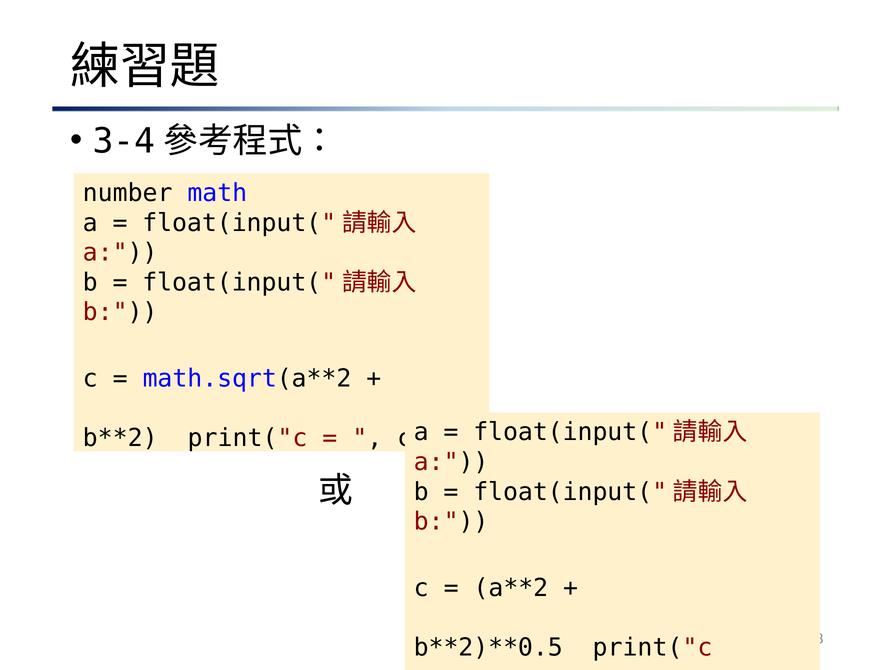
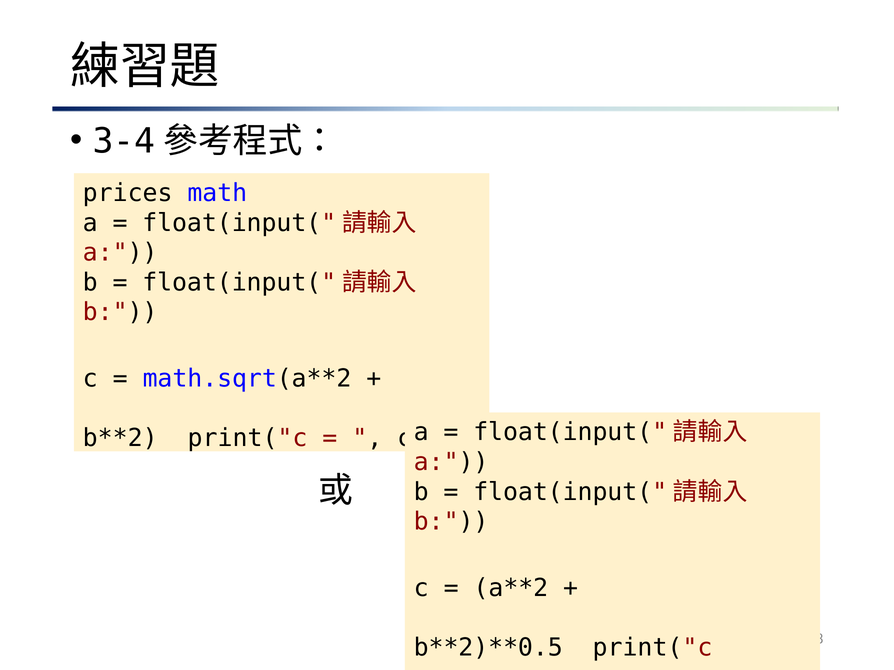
number: number -> prices (128, 193)
